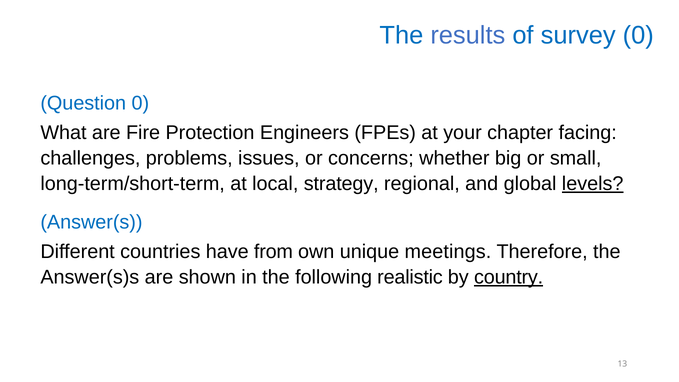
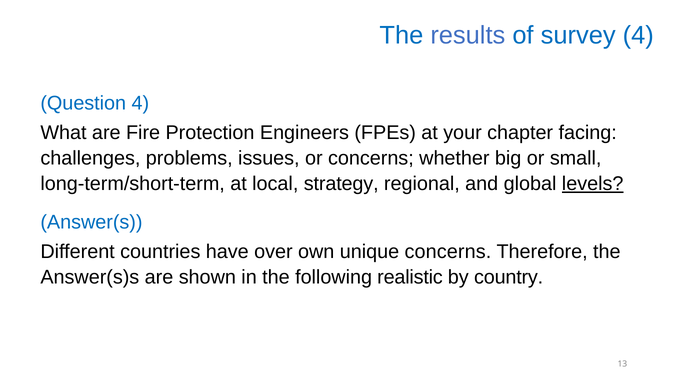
survey 0: 0 -> 4 (638, 36)
Question 0: 0 -> 4 (140, 103)
from: from -> over (273, 252)
unique meetings: meetings -> concerns (448, 252)
country underline: present -> none (509, 277)
